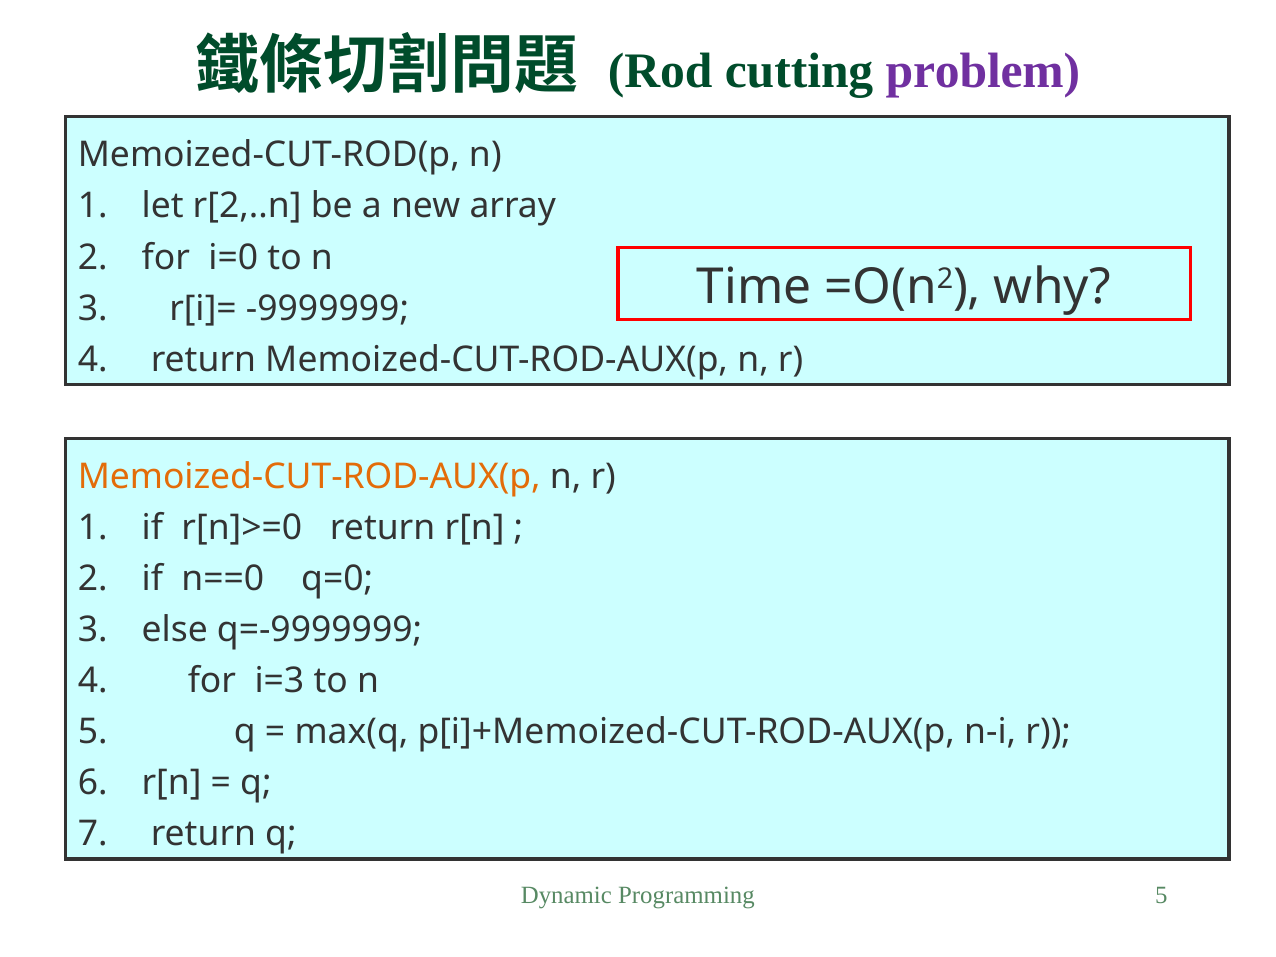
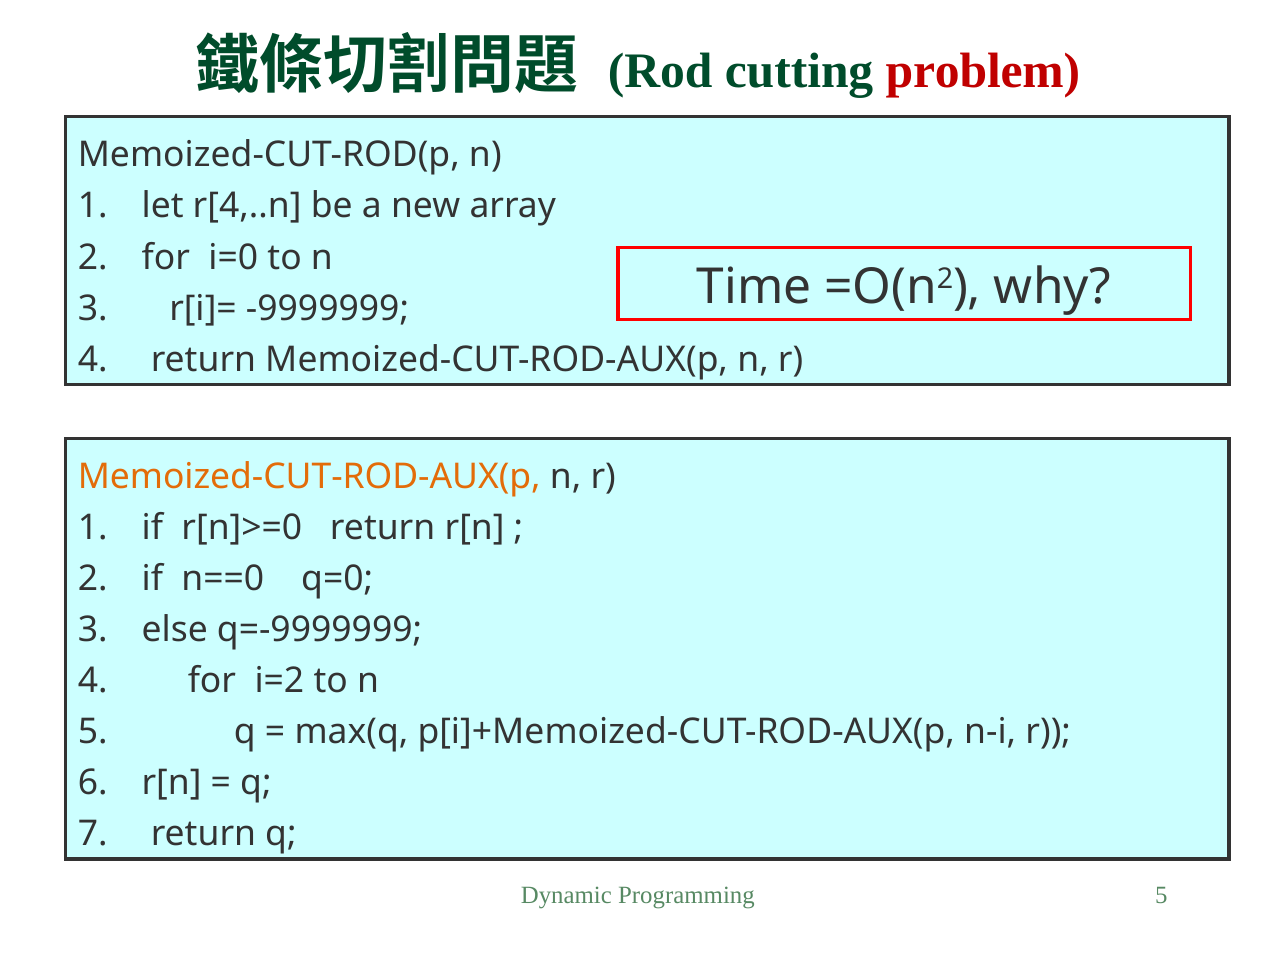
problem colour: purple -> red (983, 71)
r[2,..n: r[2,..n -> r[4,..n (247, 206)
i=3: i=3 -> i=2 (279, 681)
